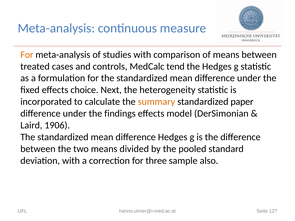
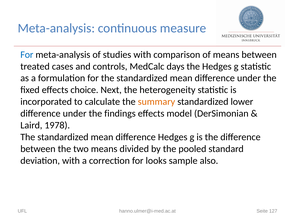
For colour: orange -> blue (27, 55)
tend: tend -> days (176, 66)
paper: paper -> lower (242, 102)
1906: 1906 -> 1978 (57, 125)
three: three -> looks (156, 161)
